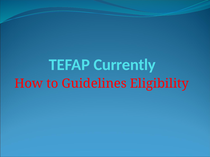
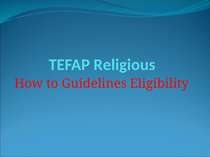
Currently: Currently -> Religious (125, 65)
